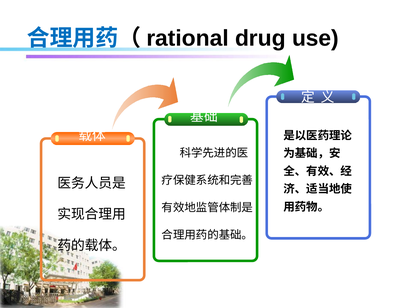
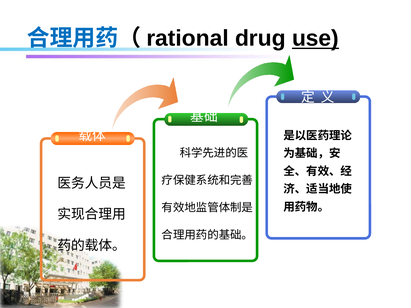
use underline: none -> present (315, 38)
